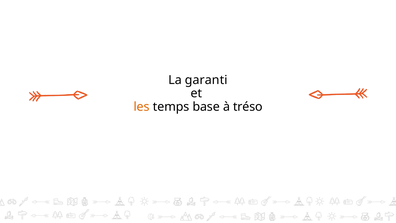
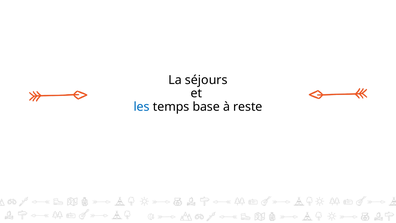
garanti: garanti -> séjours (206, 80)
les colour: orange -> blue (142, 107)
tréso: tréso -> reste (248, 107)
